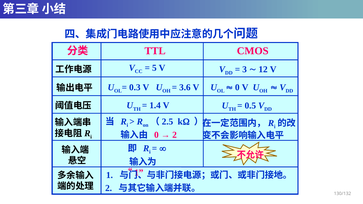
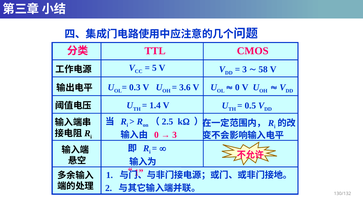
12: 12 -> 58 (263, 69)
2: 2 -> 3 (175, 135)
